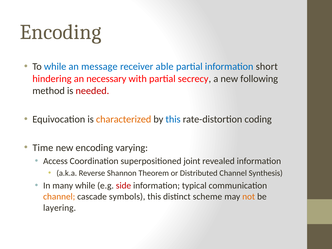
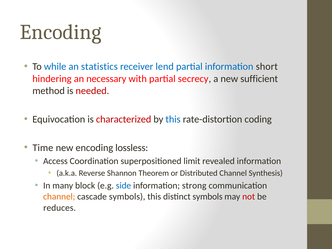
message: message -> statistics (99, 67)
able: able -> lend (165, 67)
following: following -> sufficient (259, 79)
characterized colour: orange -> red (124, 119)
varying: varying -> lossless (132, 148)
joint: joint -> limit (192, 161)
many while: while -> block (85, 186)
side colour: red -> blue (123, 186)
typical: typical -> strong (194, 186)
distinct scheme: scheme -> symbols (208, 197)
not colour: orange -> red (249, 197)
layering: layering -> reduces (60, 208)
